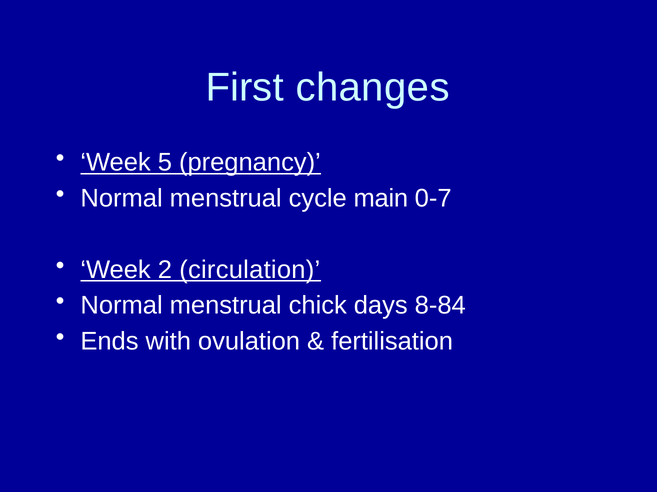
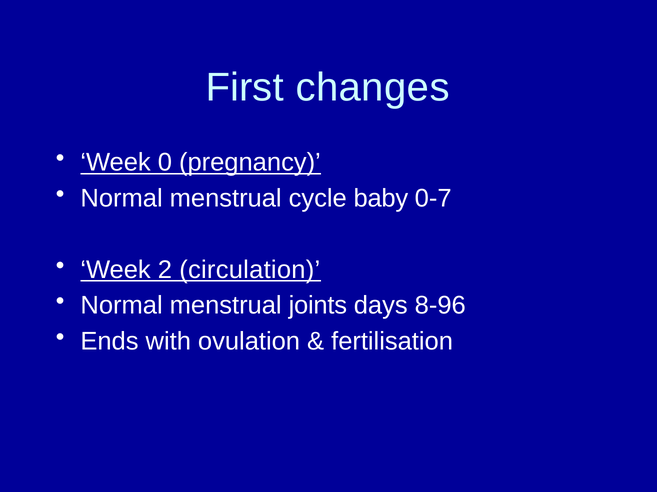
5: 5 -> 0 (165, 163)
main: main -> baby (381, 199)
chick: chick -> joints (318, 306)
8-84: 8-84 -> 8-96 (440, 306)
